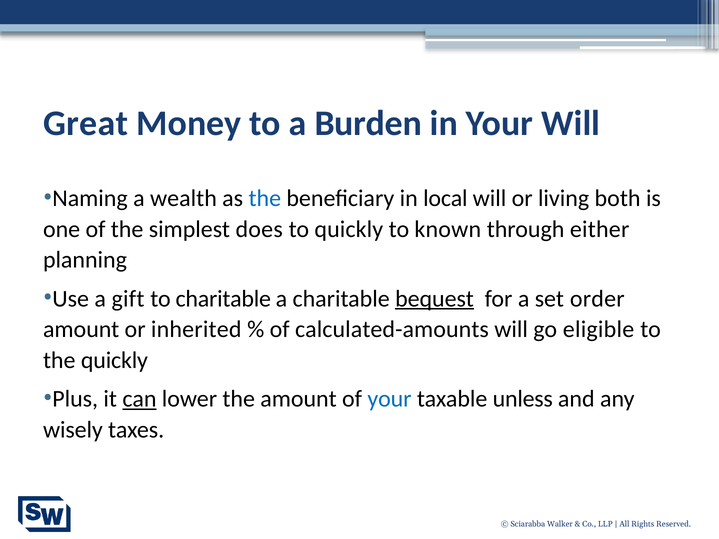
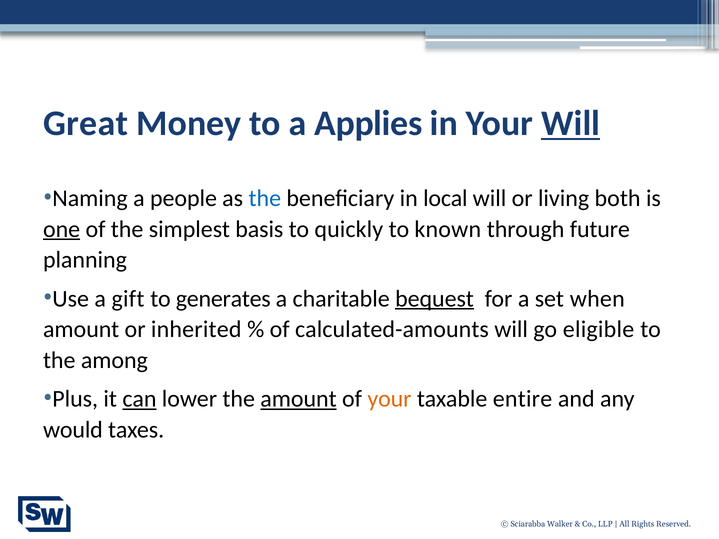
Burden: Burden -> Applies (368, 124)
Will underline: none -> present (571, 124)
wealth: wealth -> people (184, 198)
one underline: none -> present (62, 229)
does: does -> basis (259, 229)
either: either -> future (600, 229)
to charitable: charitable -> generates (223, 299)
order: order -> when (597, 299)
the quickly: quickly -> among (114, 360)
amount underline: none -> present (298, 399)
your colour: blue -> orange (389, 399)
unless: unless -> entire (523, 399)
wisely: wisely -> would (73, 430)
